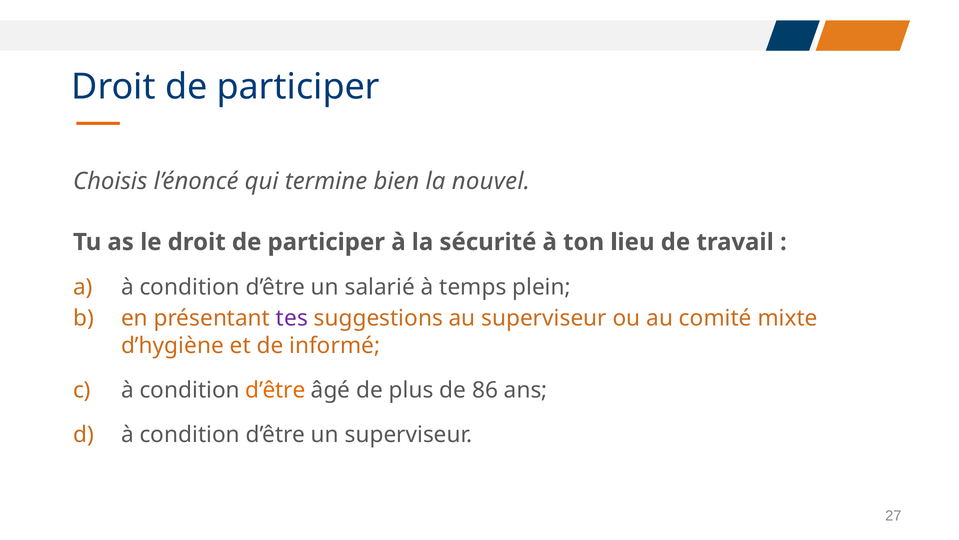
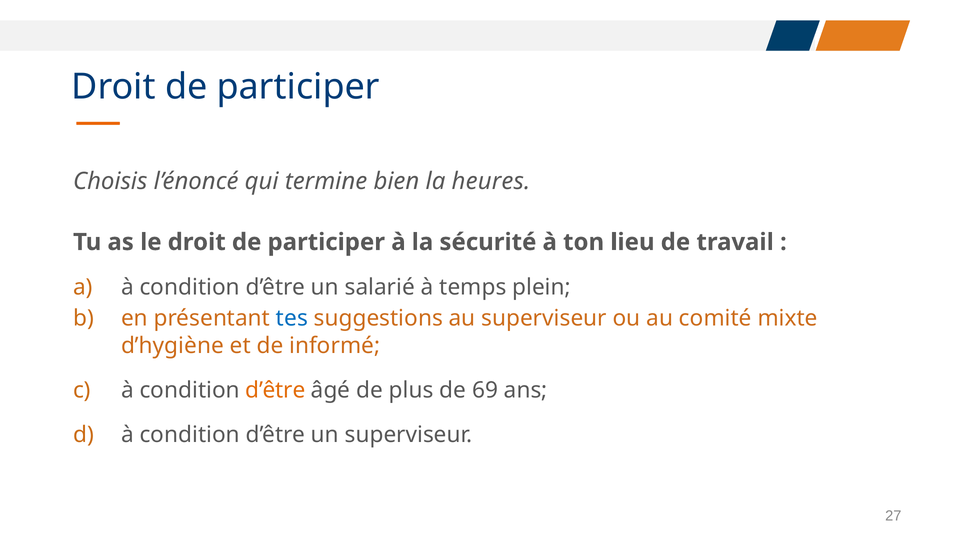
nouvel: nouvel -> heures (491, 181)
tes colour: purple -> blue (292, 318)
86: 86 -> 69 (485, 390)
